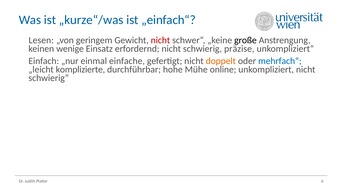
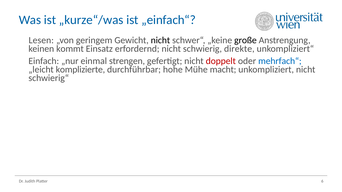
nicht colour: red -> black (160, 40)
wenige: wenige -> kommt (70, 49)
präzise: präzise -> direkte (239, 49)
einfache: einfache -> strengen (127, 61)
doppelt colour: orange -> red (221, 61)
online: online -> macht (223, 70)
